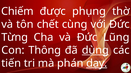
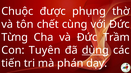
Chiếm: Chiếm -> Chuộc (17, 11)
Lũng: Lũng -> Trầm (116, 38)
Thông: Thông -> Tuyên (45, 51)
dạy underline: present -> none (97, 64)
